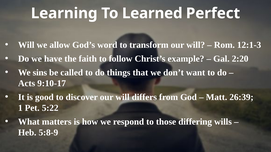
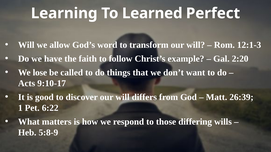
sins: sins -> lose (40, 73)
5:22: 5:22 -> 6:22 (50, 108)
